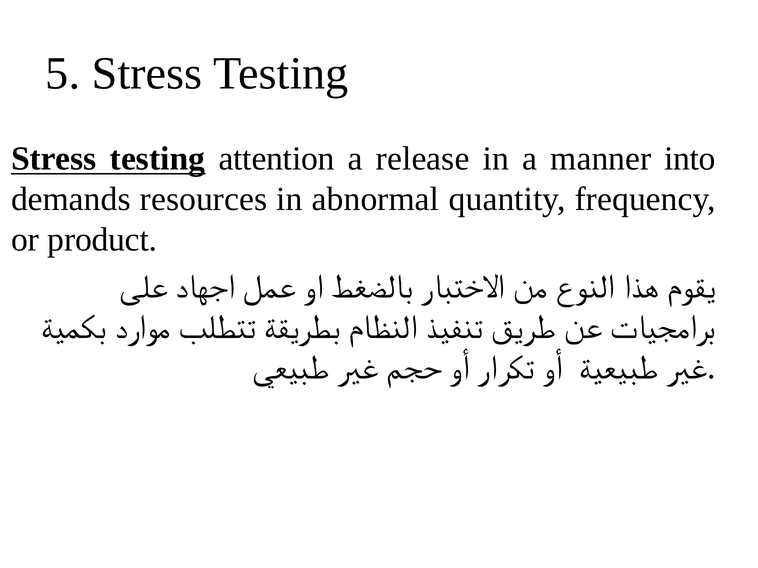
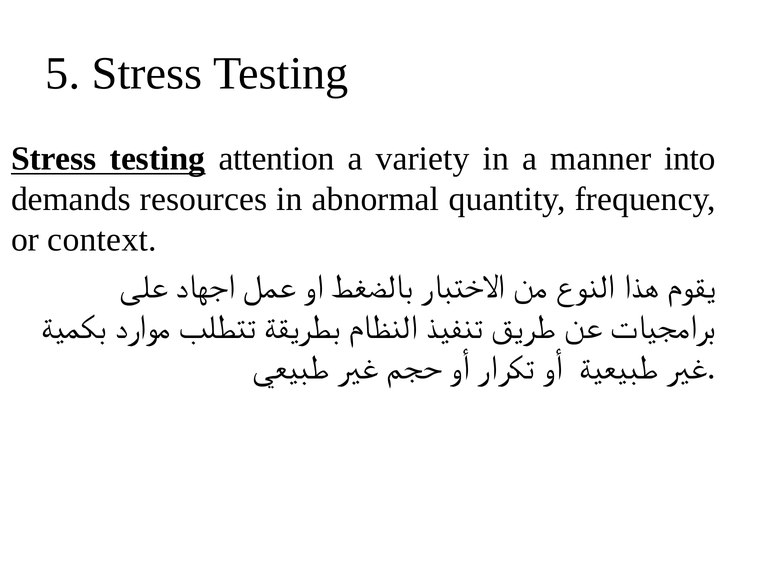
release: release -> variety (423, 159)
product: product -> context (102, 240)
